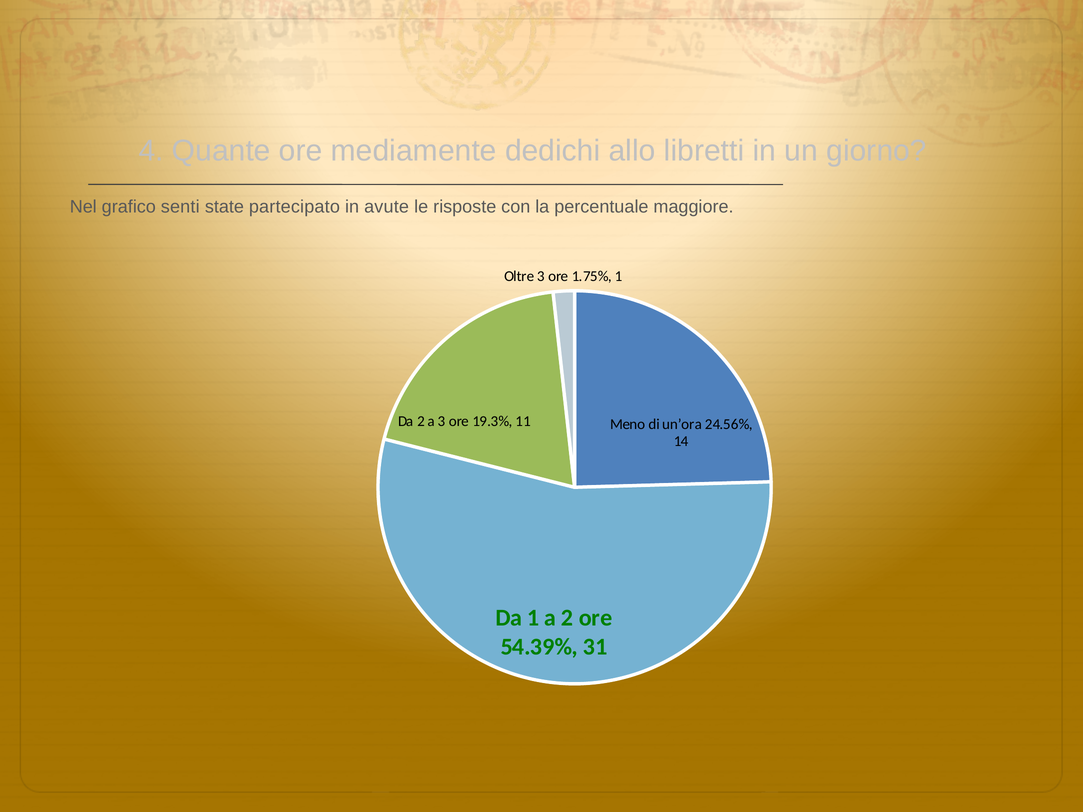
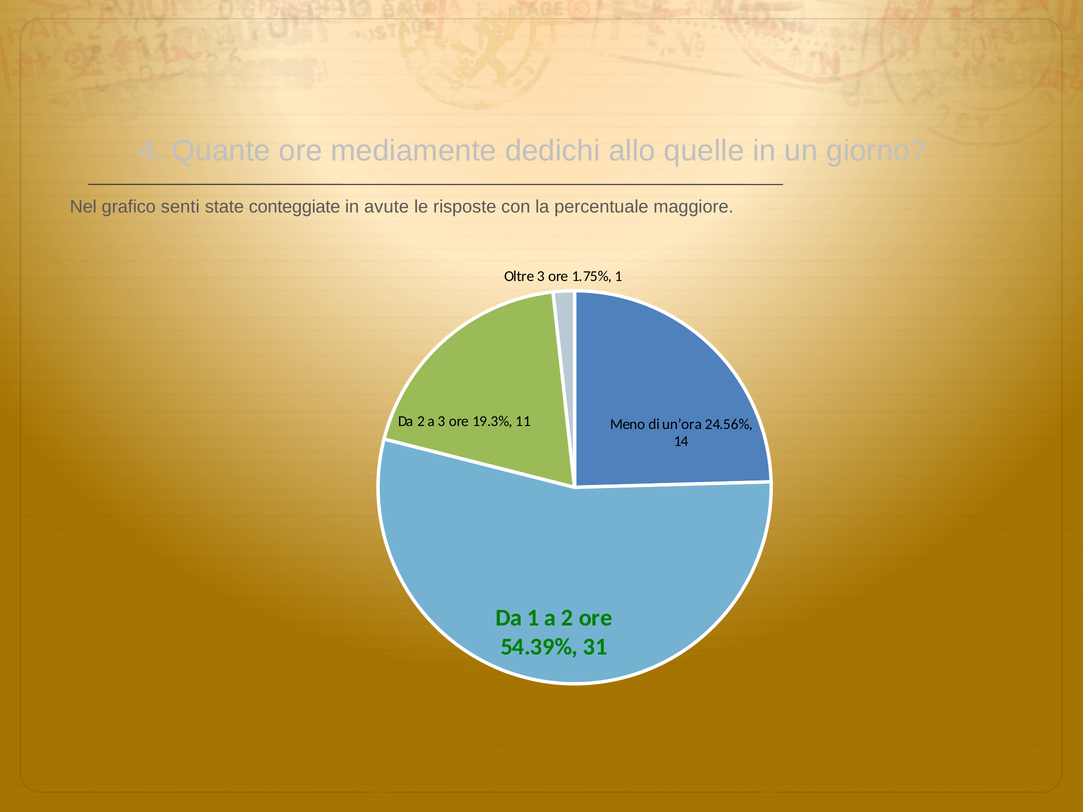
libretti: libretti -> quelle (704, 151)
partecipato: partecipato -> conteggiate (295, 207)
